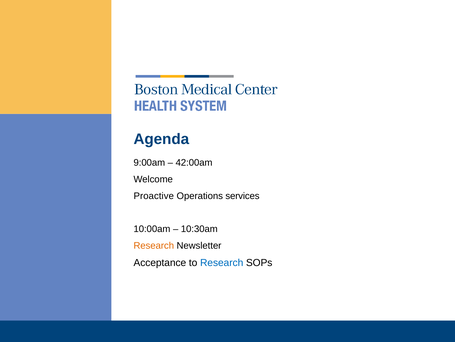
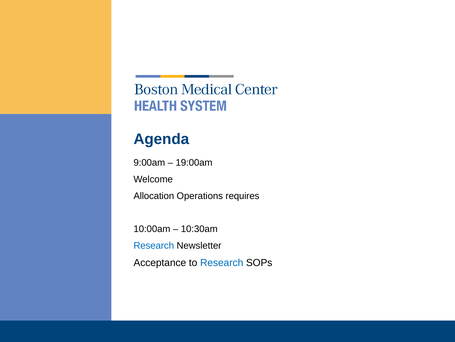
42:00am: 42:00am -> 19:00am (194, 162)
Proactive: Proactive -> Allocation (154, 196)
services: services -> requires (242, 196)
Research colour: orange -> blue (154, 245)
